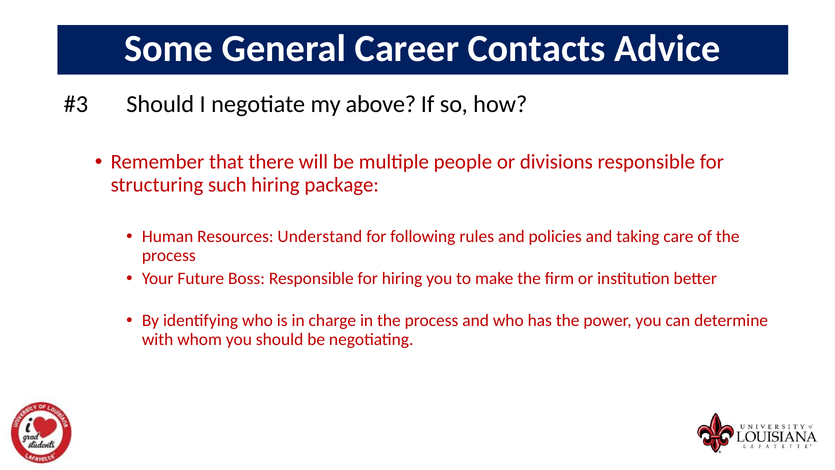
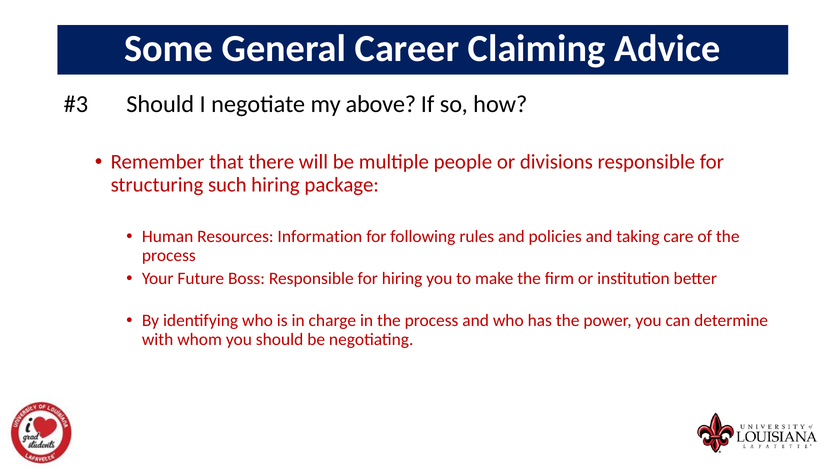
Contacts: Contacts -> Claiming (537, 49)
Understand: Understand -> Information (320, 236)
